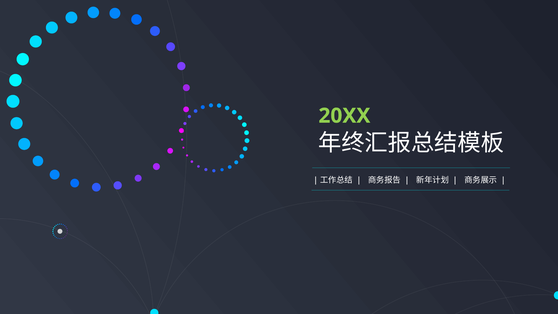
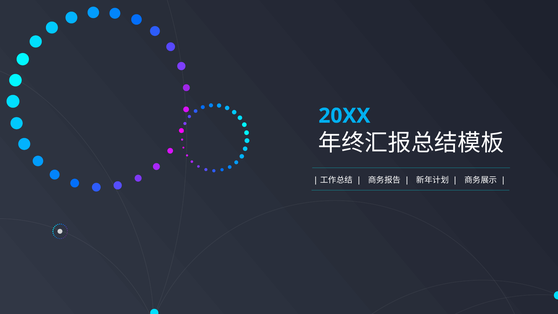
20XX colour: light green -> light blue (344, 116)
